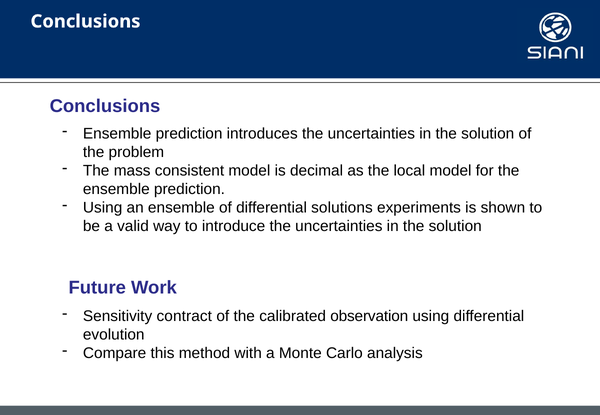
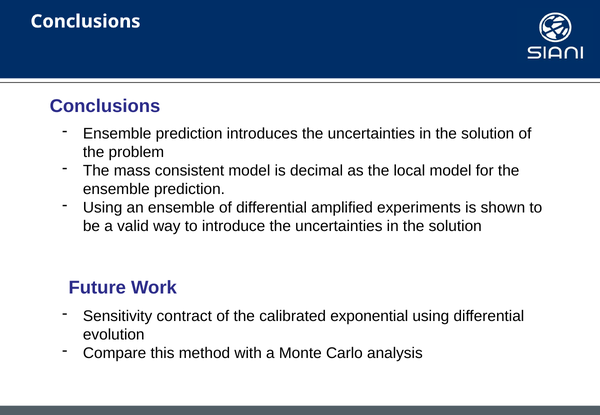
solutions: solutions -> amplified (342, 208)
observation: observation -> exponential (369, 317)
